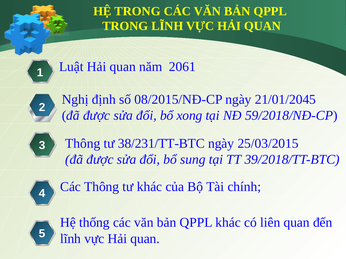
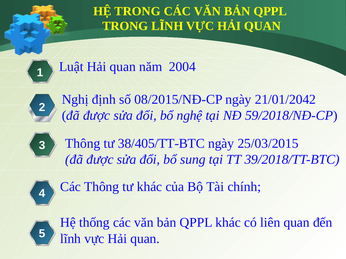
2061: 2061 -> 2004 (182, 67)
21/01/2045: 21/01/2045 -> 21/01/2042 (285, 100)
xong: xong -> nghệ (190, 116)
38/231/TT-BTC: 38/231/TT-BTC -> 38/405/TT-BTC (161, 144)
